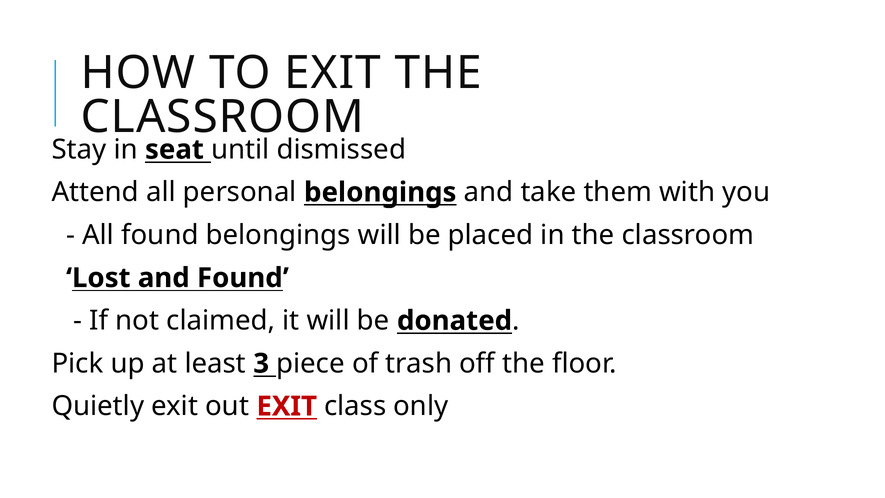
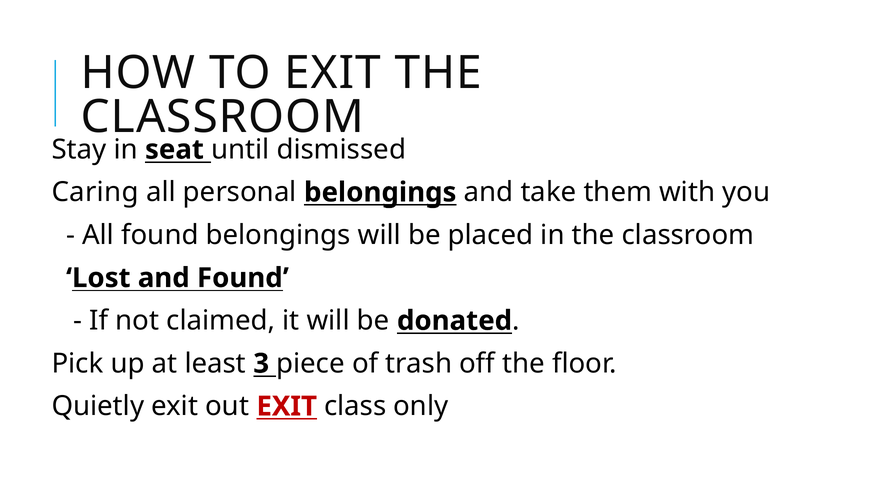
Attend: Attend -> Caring (95, 192)
